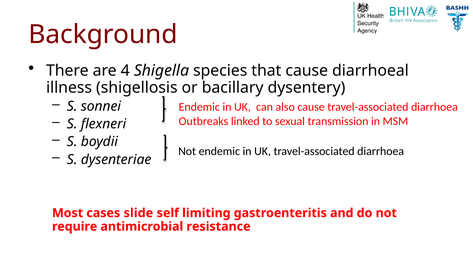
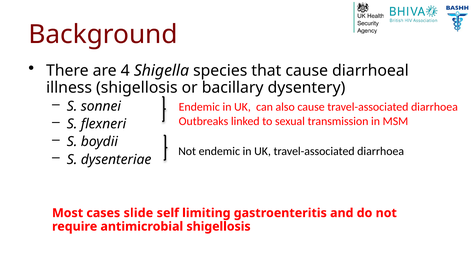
antimicrobial resistance: resistance -> shigellosis (219, 227)
